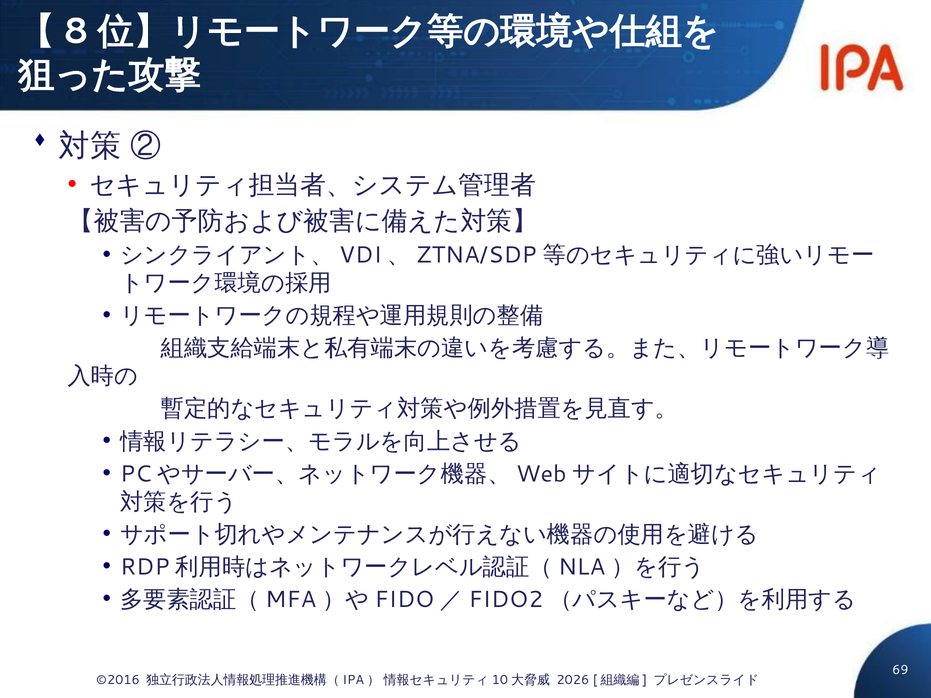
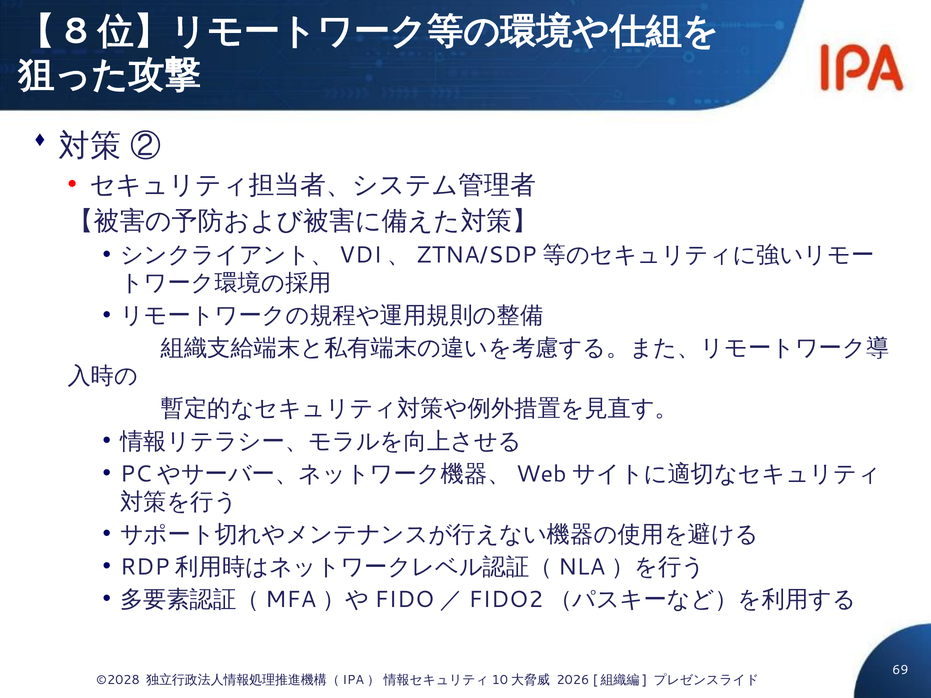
©2016: ©2016 -> ©2028 (118, 680)
